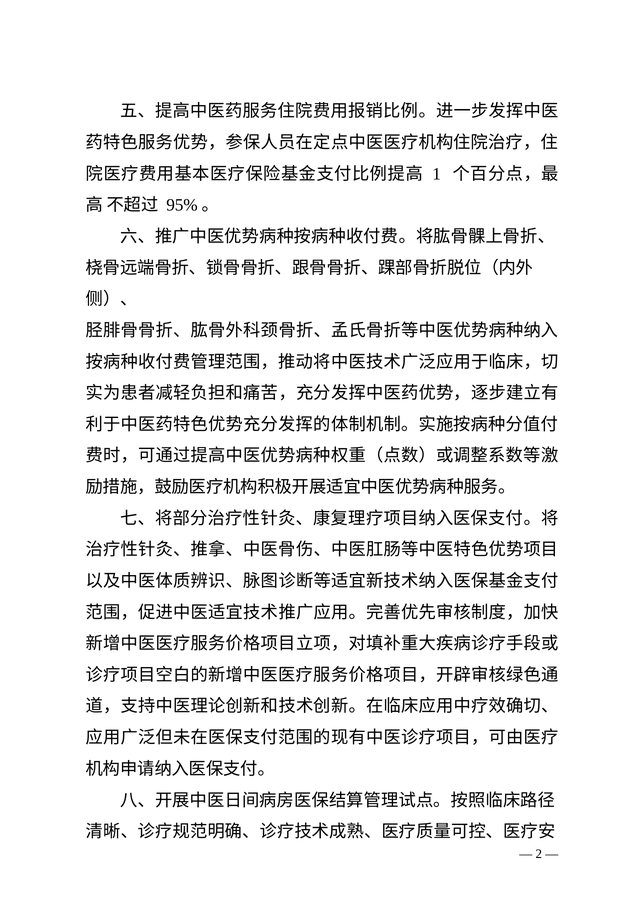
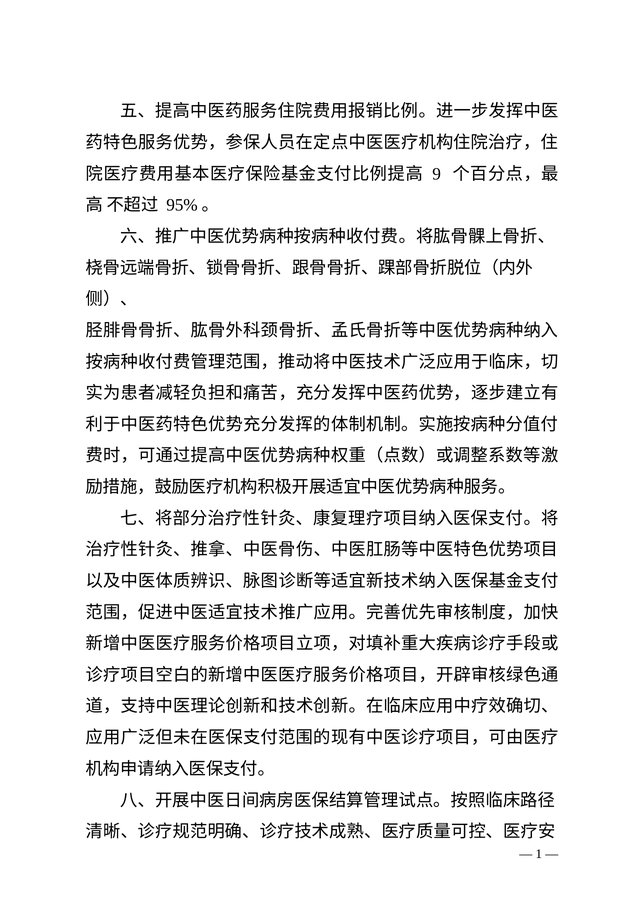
1: 1 -> 9 (437, 174)
2: 2 -> 1 (539, 854)
